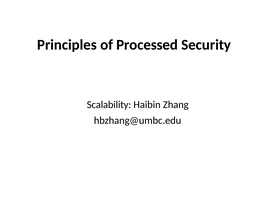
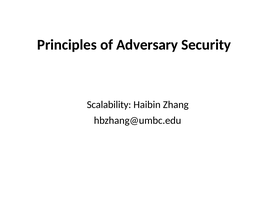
Processed: Processed -> Adversary (147, 45)
